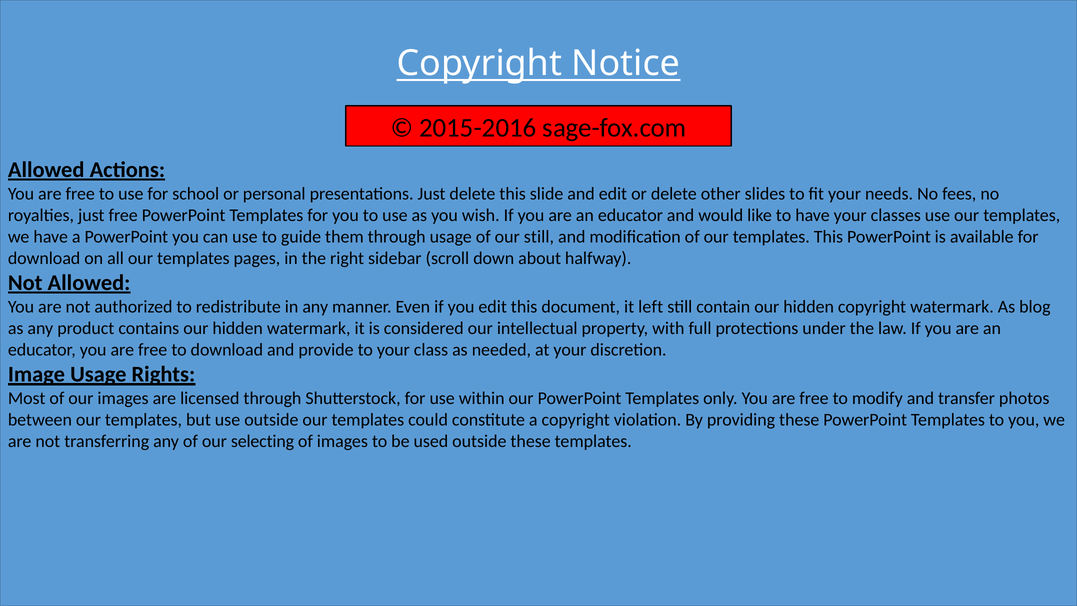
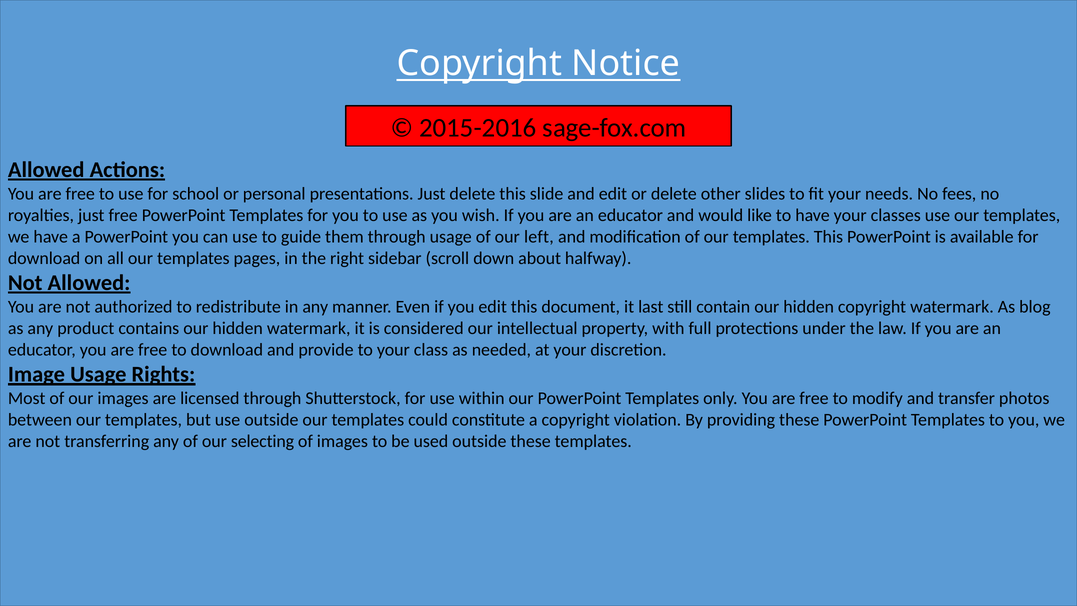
our still: still -> left (539, 237)
left: left -> last (651, 307)
